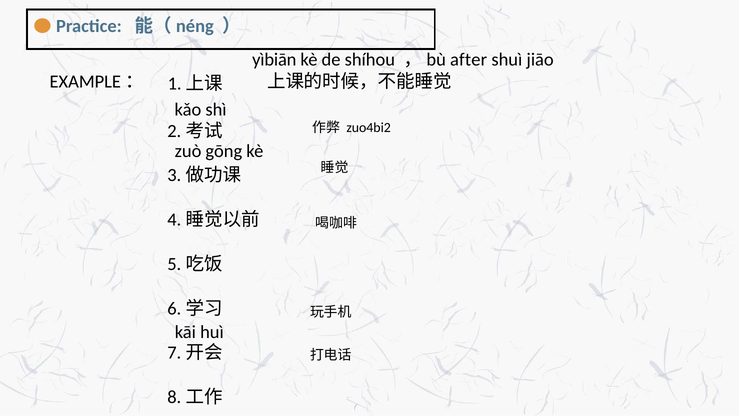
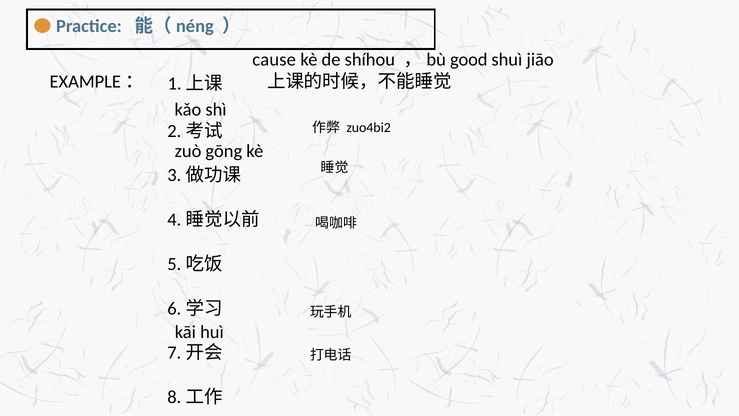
yìbiān: yìbiān -> cause (274, 59)
after: after -> good (469, 59)
